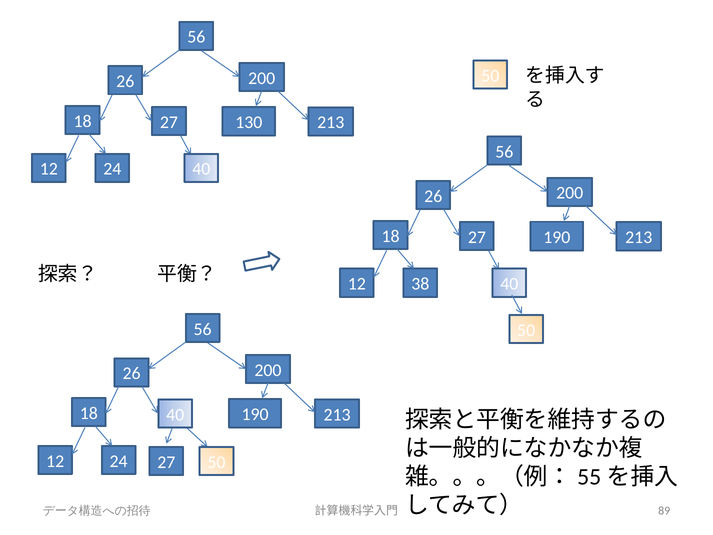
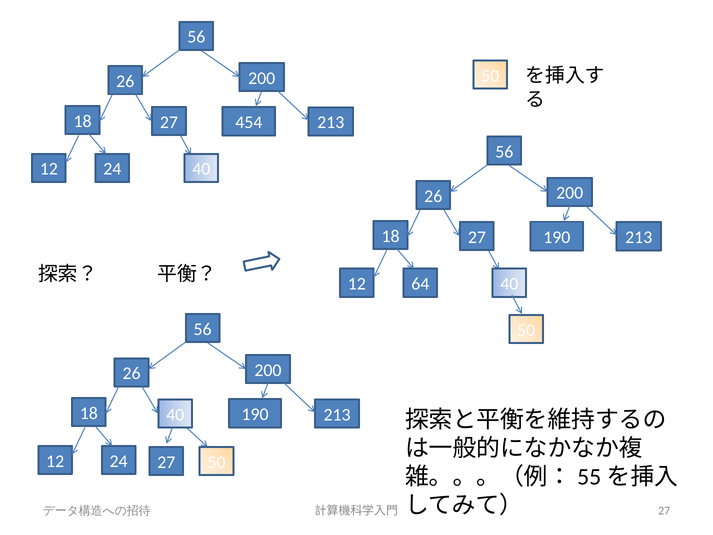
130: 130 -> 454 (249, 122)
38: 38 -> 64 (420, 284)
89: 89 -> 27 (664, 511)
